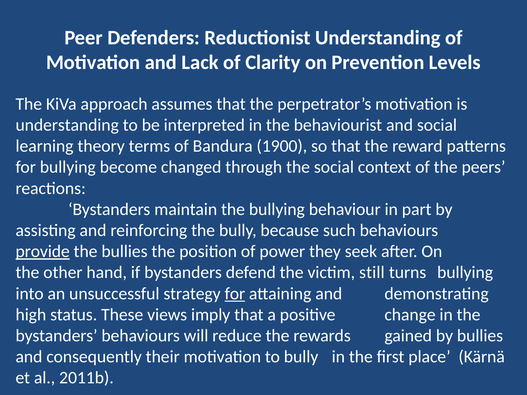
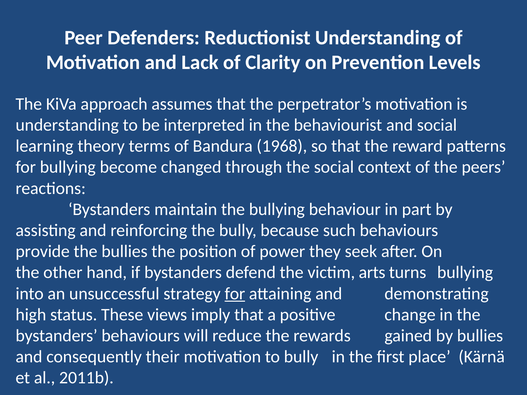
1900: 1900 -> 1968 (282, 146)
provide underline: present -> none (43, 252)
still: still -> arts (372, 273)
